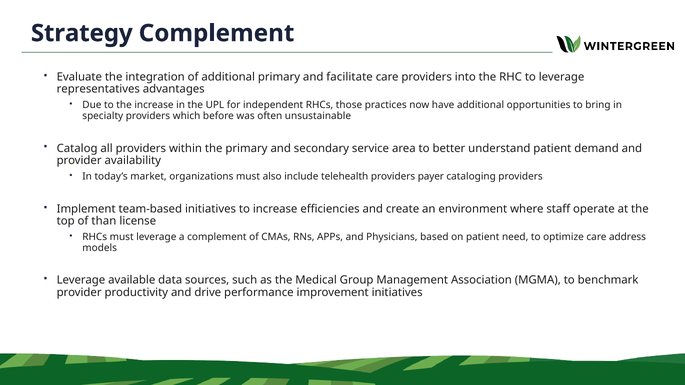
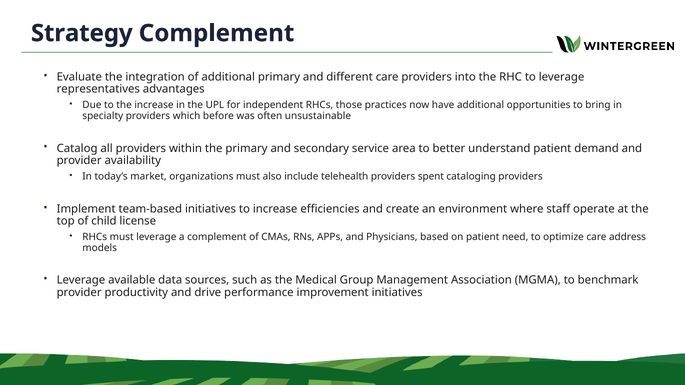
facilitate: facilitate -> different (350, 77)
payer: payer -> spent (431, 177)
than: than -> child (104, 221)
